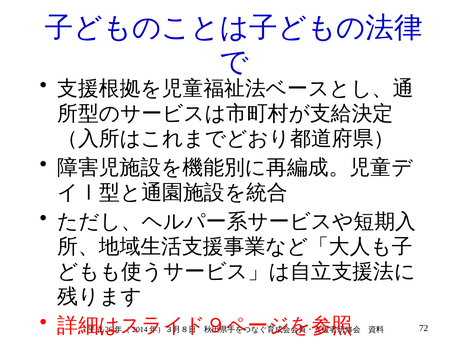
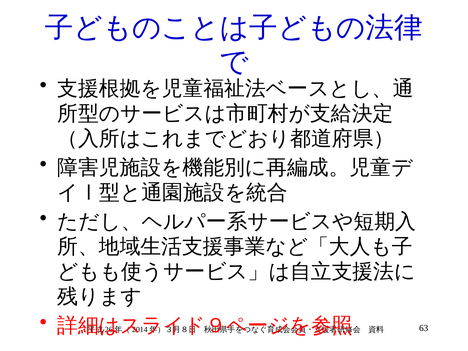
72: 72 -> 63 (424, 328)
